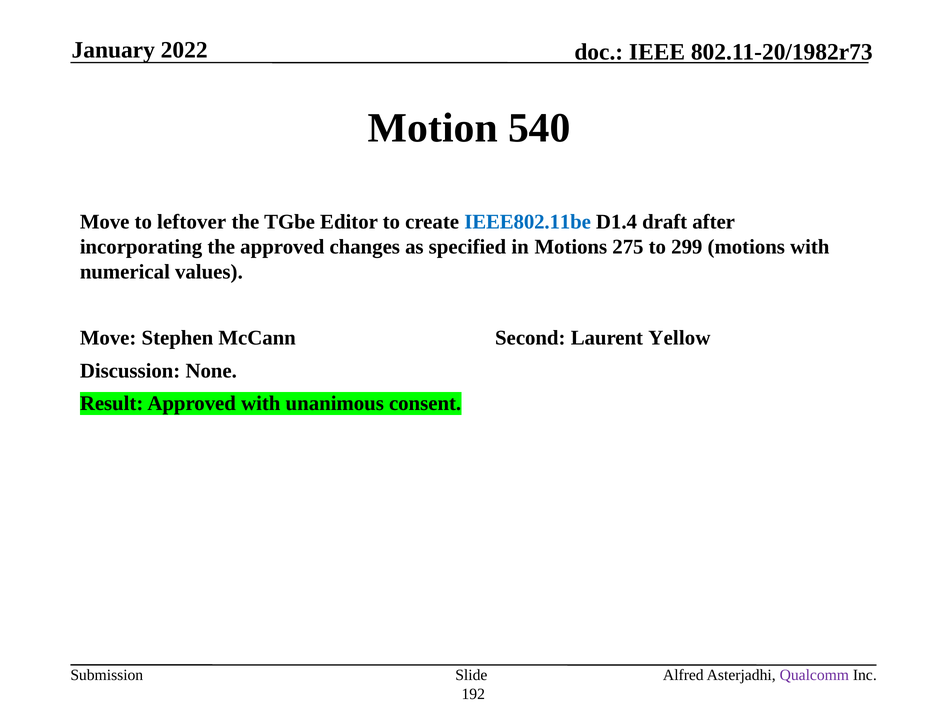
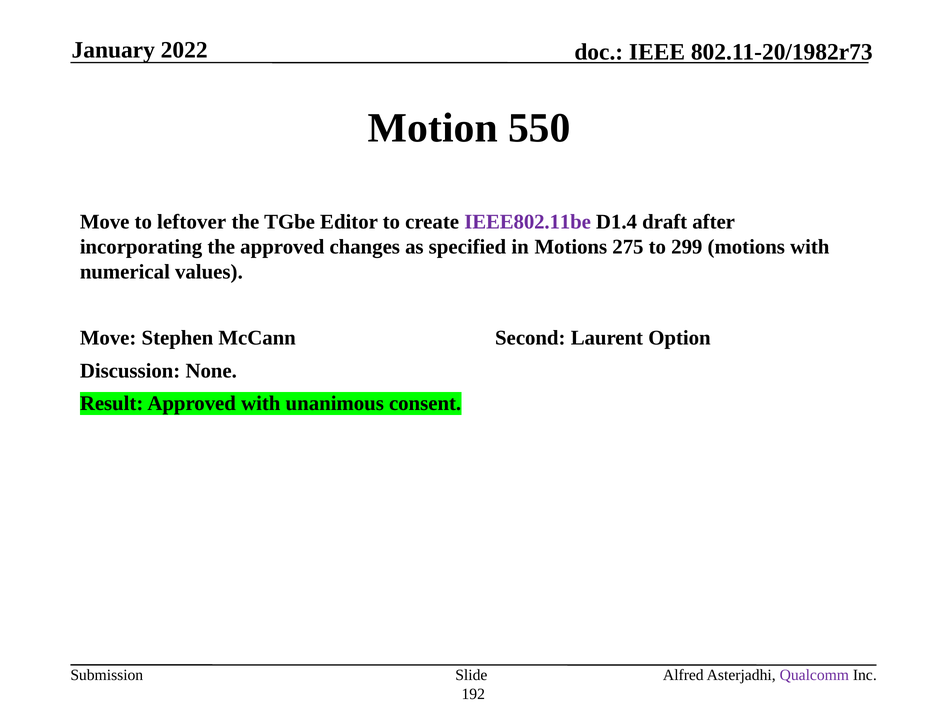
540: 540 -> 550 (539, 128)
IEEE802.11be colour: blue -> purple (528, 222)
Yellow: Yellow -> Option (679, 338)
